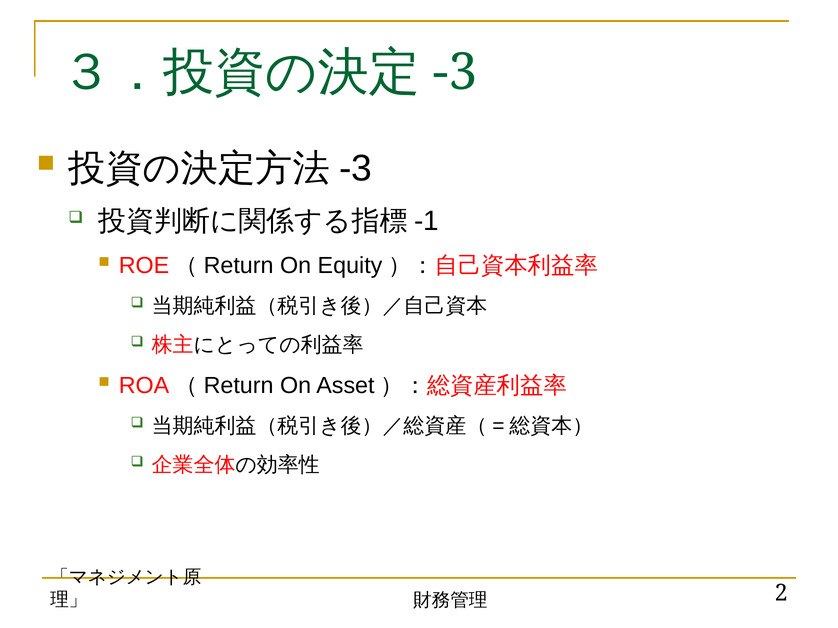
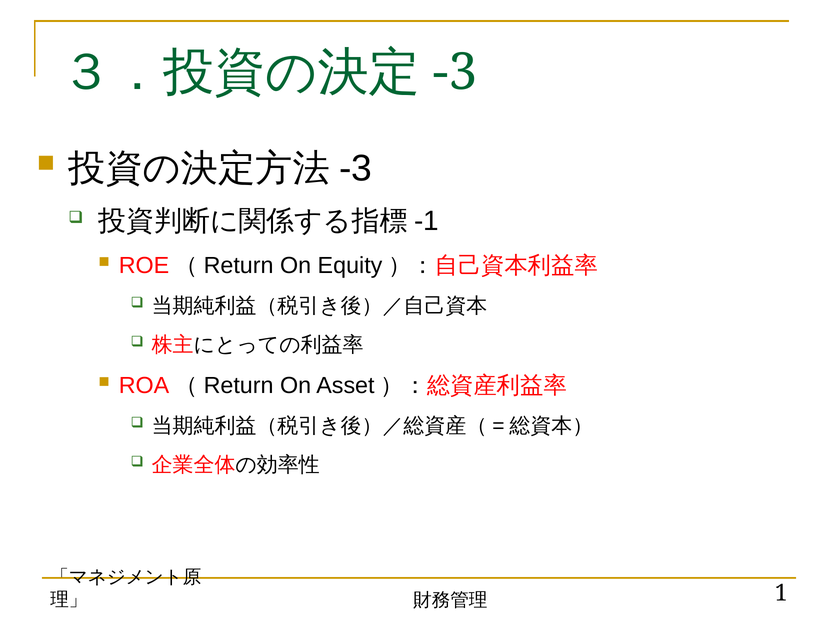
2: 2 -> 1 (781, 594)
